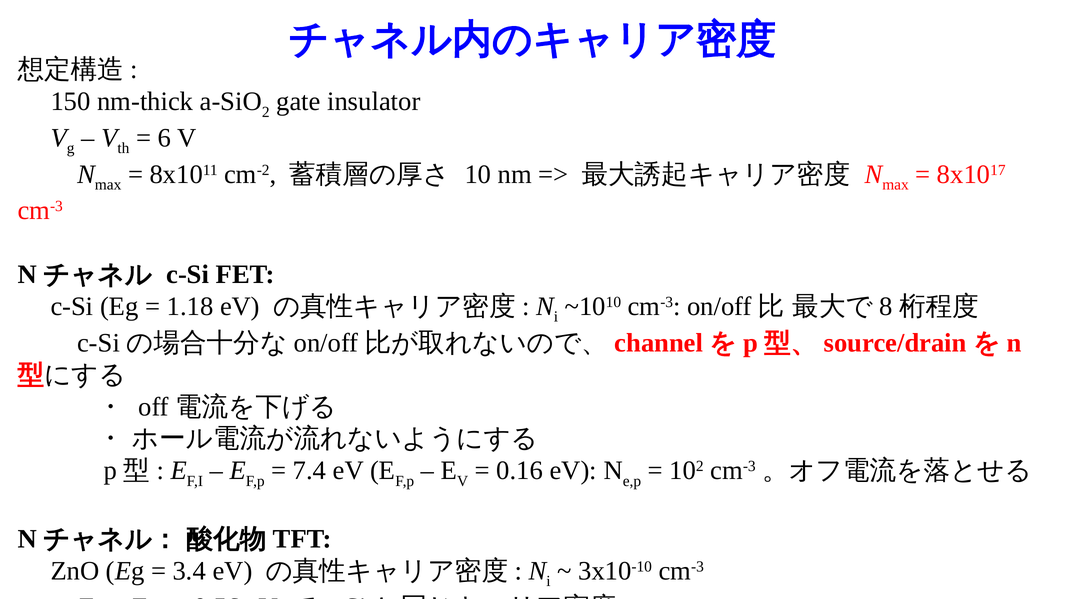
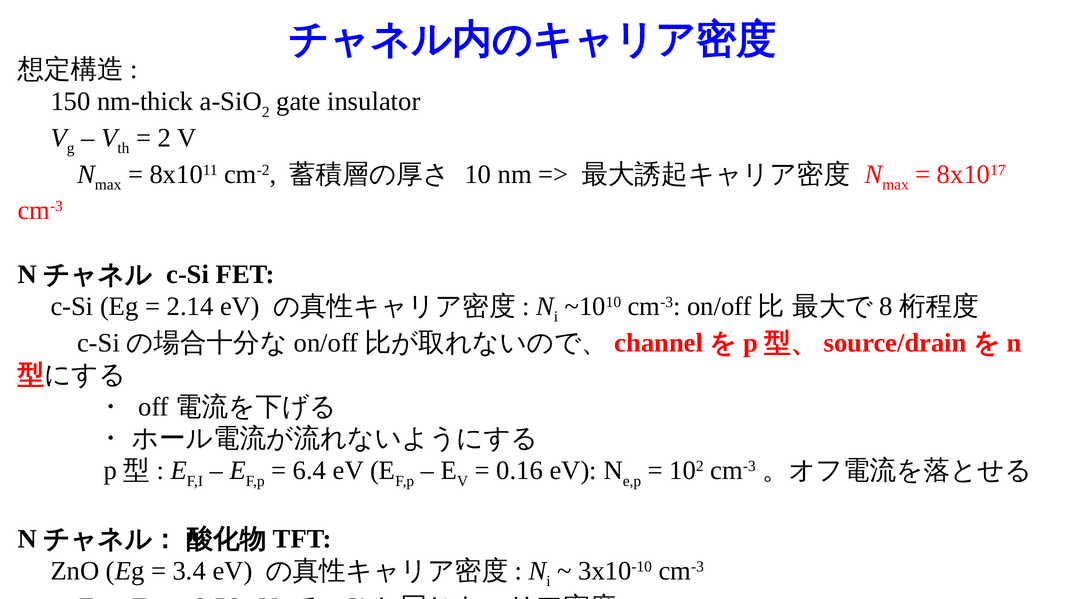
6: 6 -> 2 (164, 138)
1.18: 1.18 -> 2.14 (190, 307)
7.4: 7.4 -> 6.4 (310, 471)
